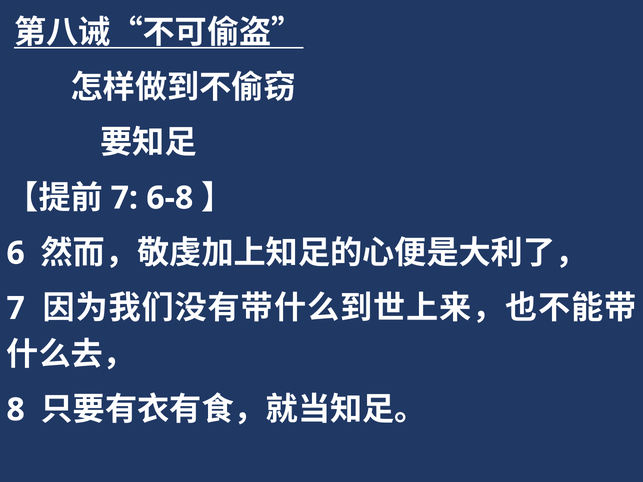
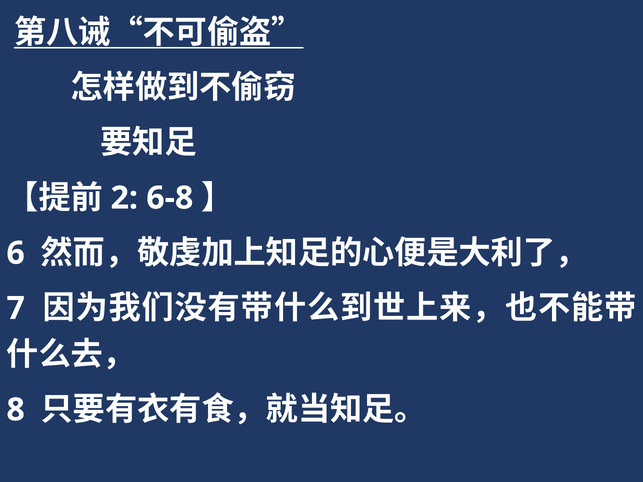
7: 7 -> 2 (124, 198)
